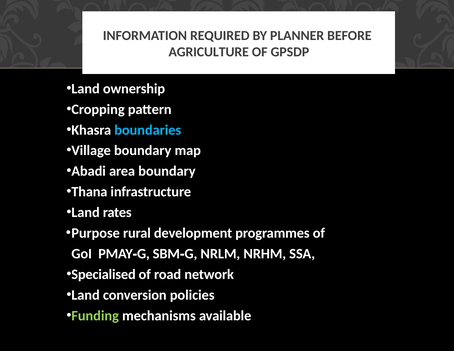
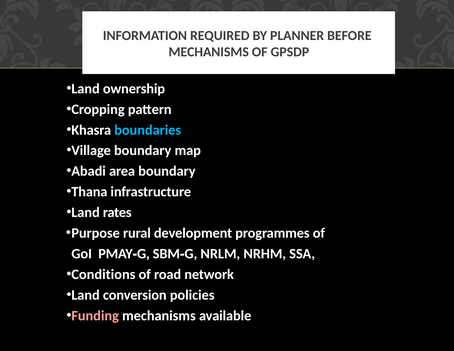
AGRICULTURE: AGRICULTURE -> MECHANISMS (209, 52)
Specialised: Specialised -> Conditions (103, 274)
Funding colour: light green -> pink (95, 315)
